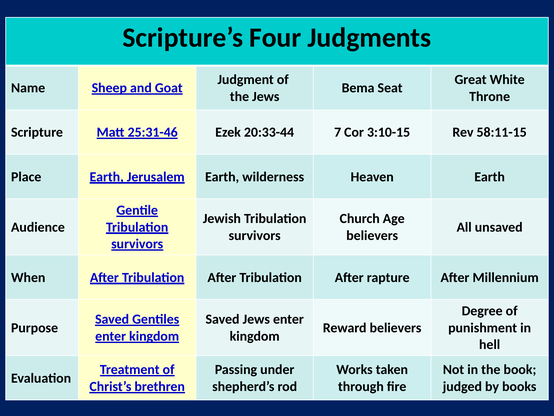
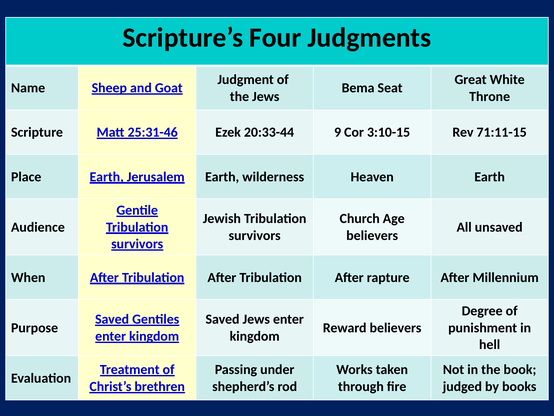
7: 7 -> 9 (338, 132)
58:11-15: 58:11-15 -> 71:11-15 (502, 132)
